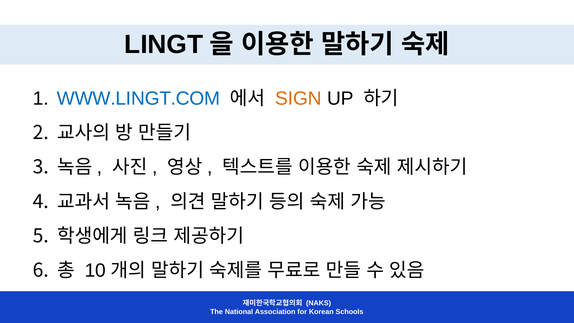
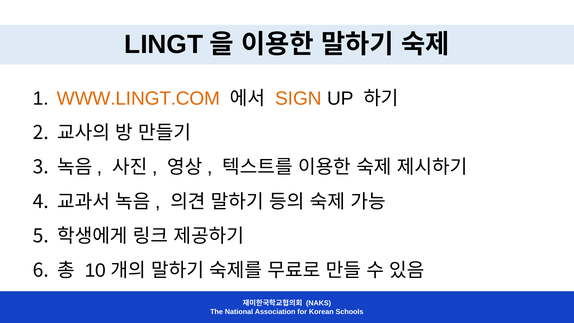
WWW.LINGT.COM colour: blue -> orange (139, 98)
